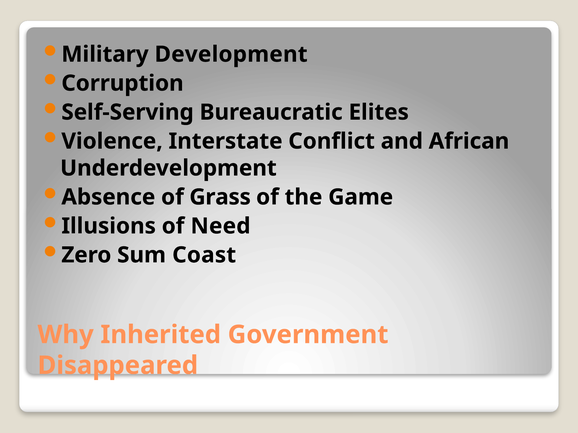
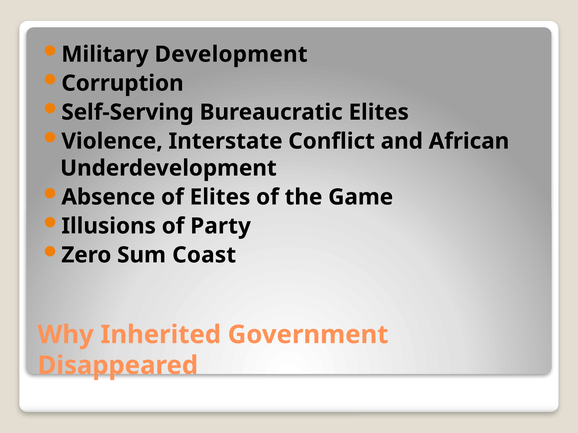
of Grass: Grass -> Elites (220, 197)
Need: Need -> Party (221, 226)
